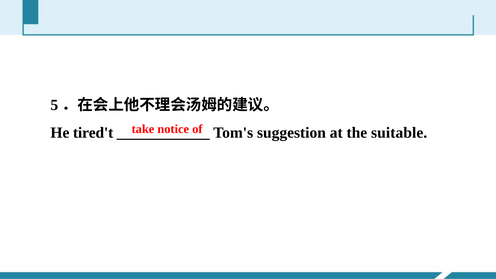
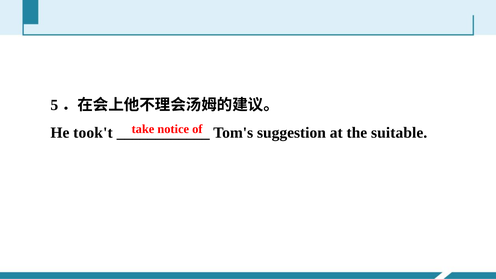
tired't: tired't -> took't (93, 133)
